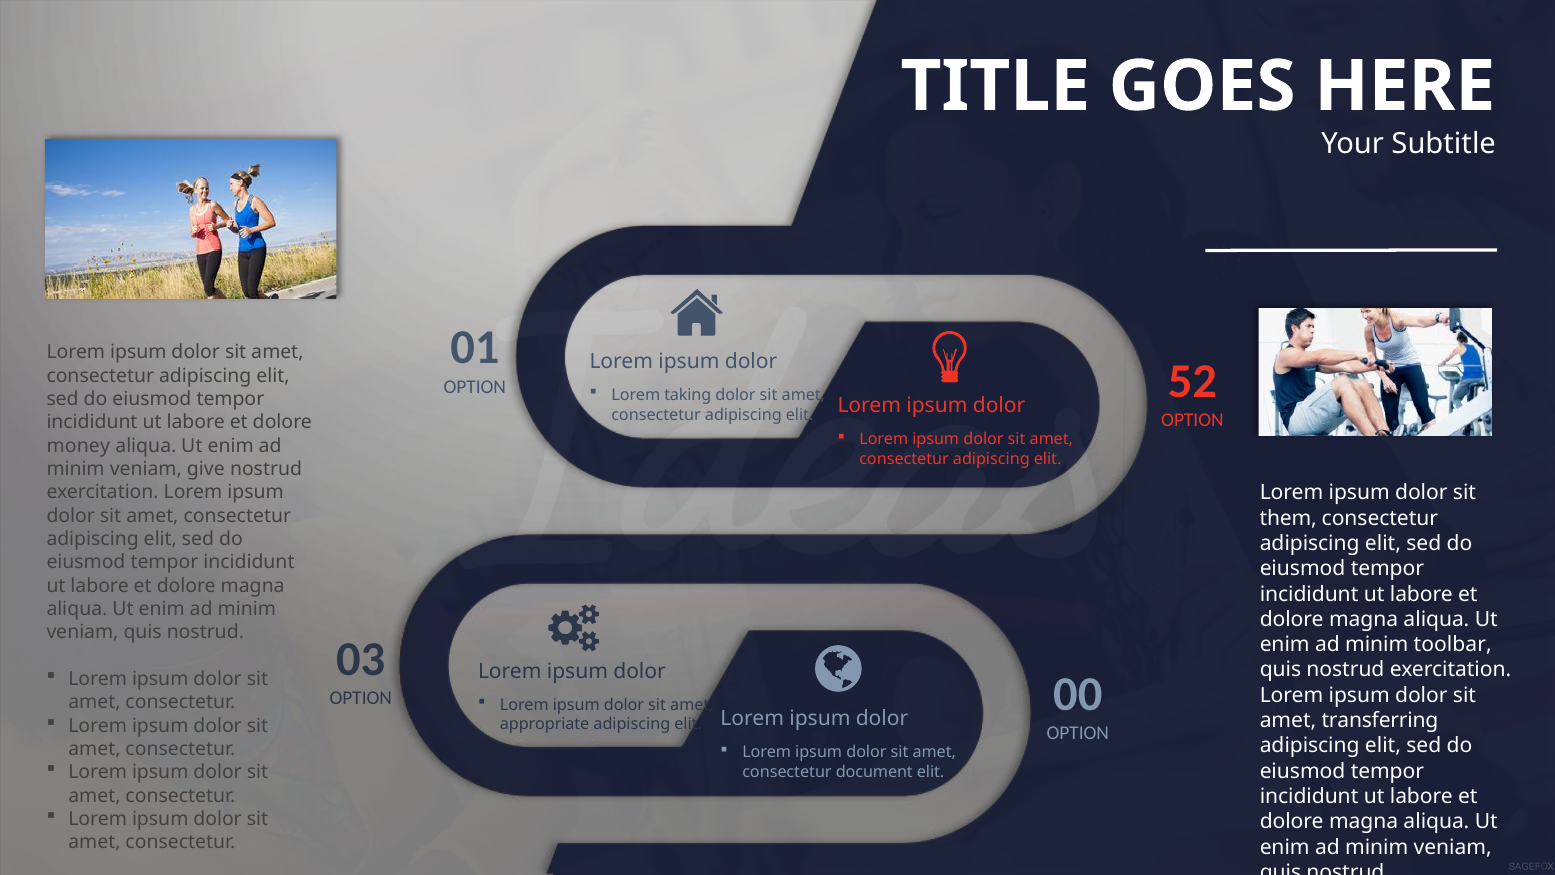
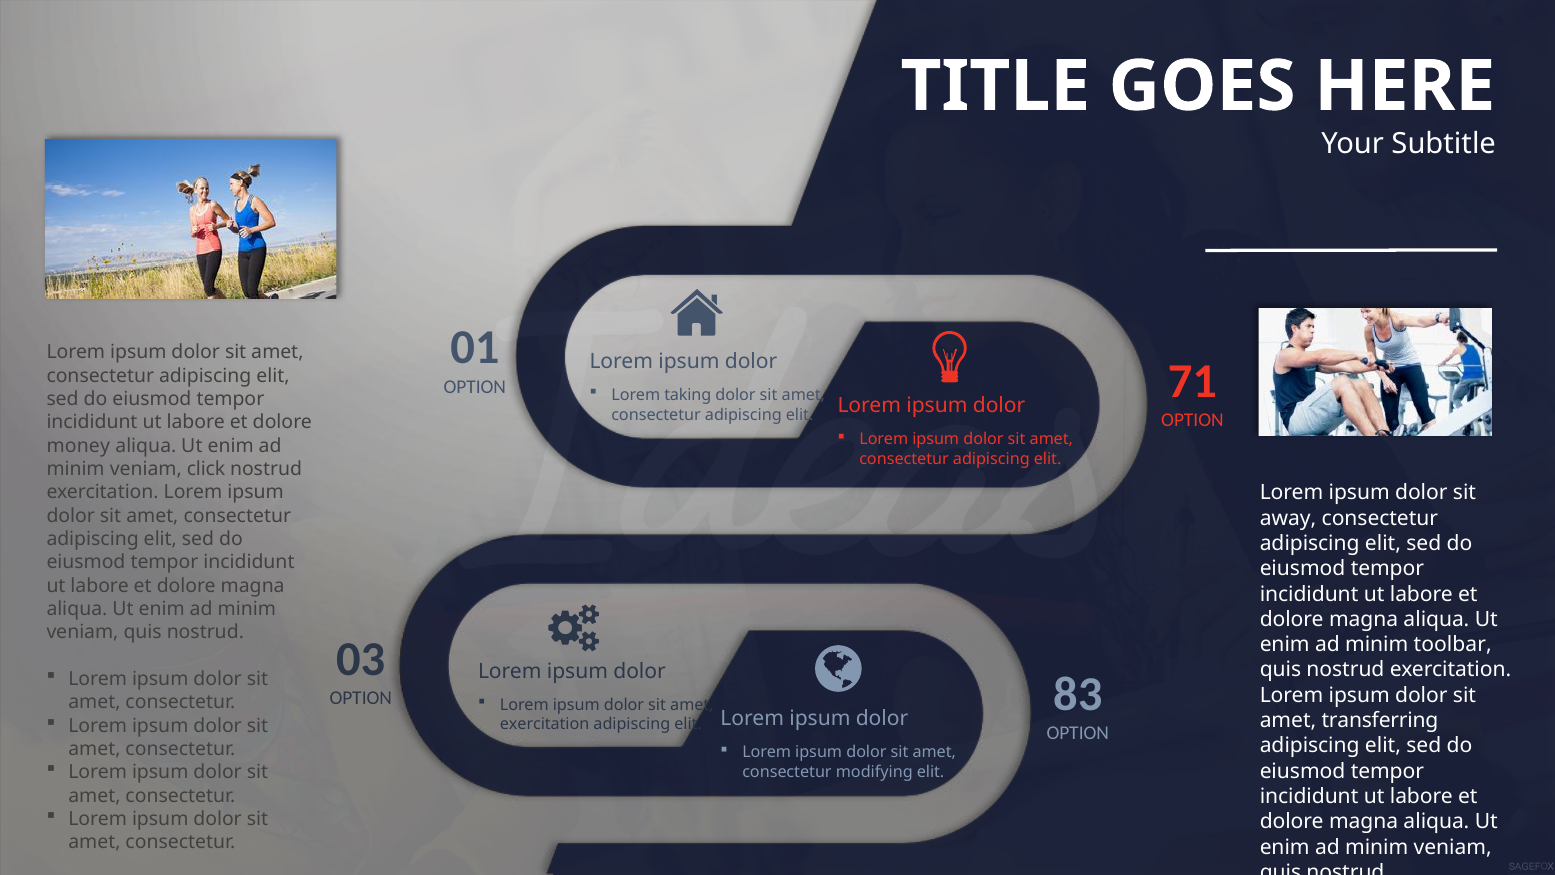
52: 52 -> 71 (1192, 381)
give: give -> click (206, 469)
them: them -> away (1288, 518)
00: 00 -> 83 (1078, 694)
appropriate: appropriate -> exercitation (545, 724)
document: document -> modifying (874, 772)
